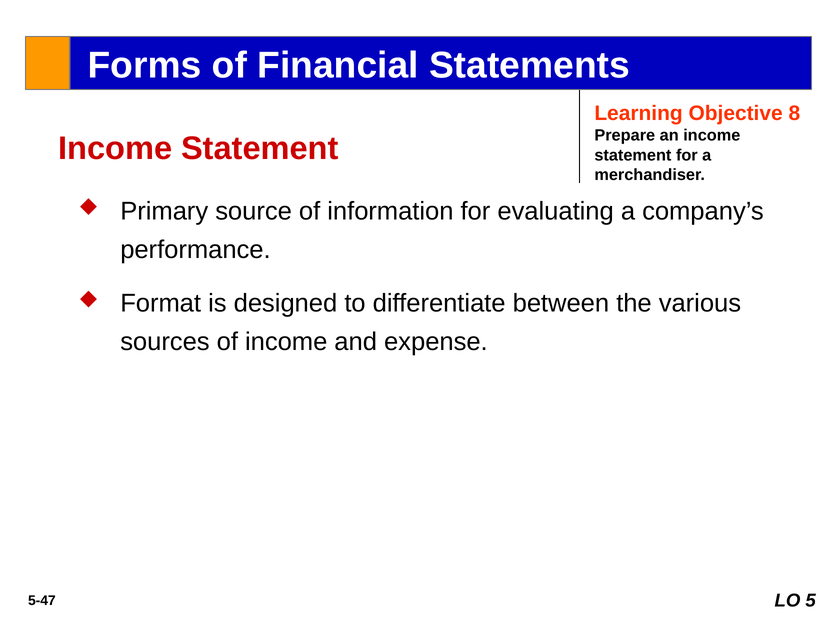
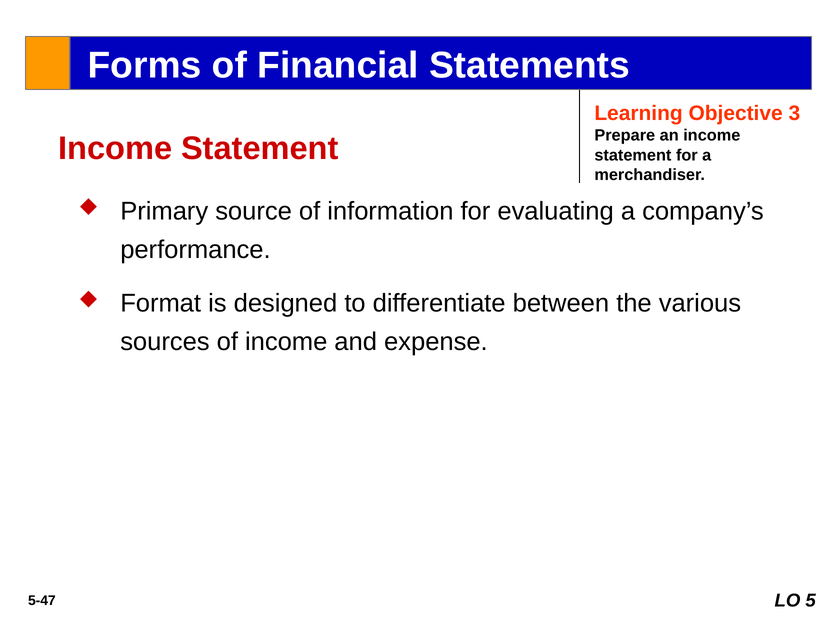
8: 8 -> 3 (794, 113)
